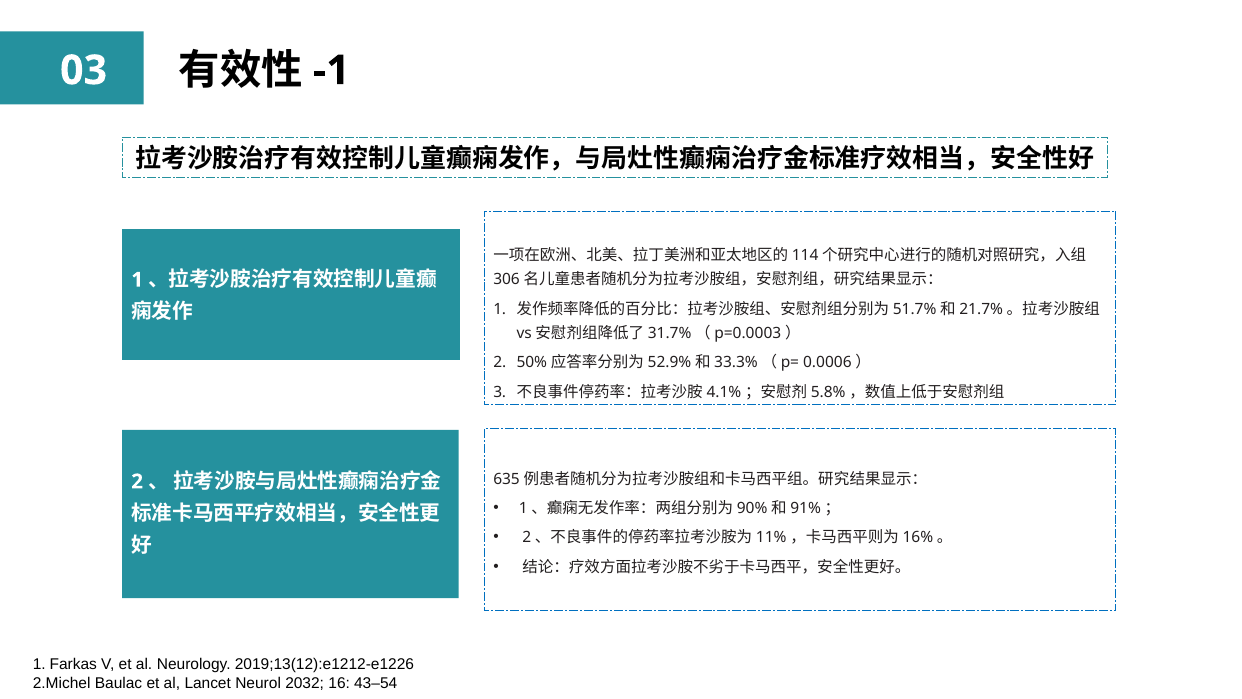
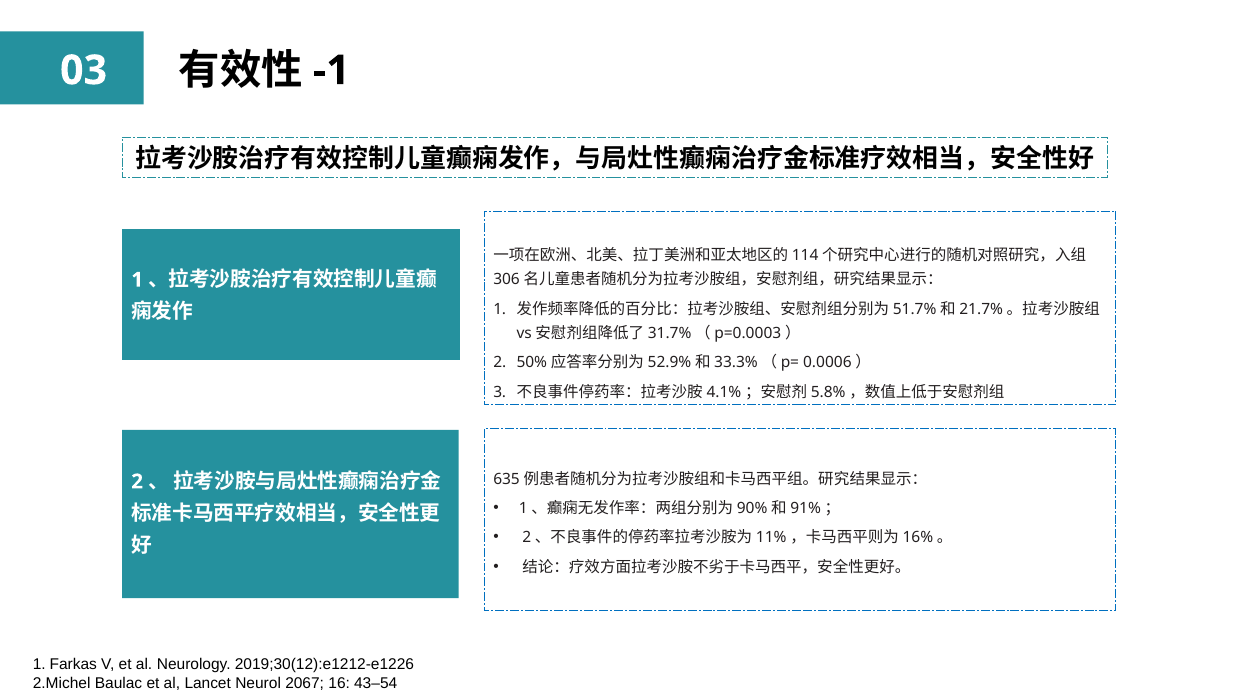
2019;13(12):e1212-e1226: 2019;13(12):e1212-e1226 -> 2019;30(12):e1212-e1226 (324, 664)
2032: 2032 -> 2067 (305, 683)
